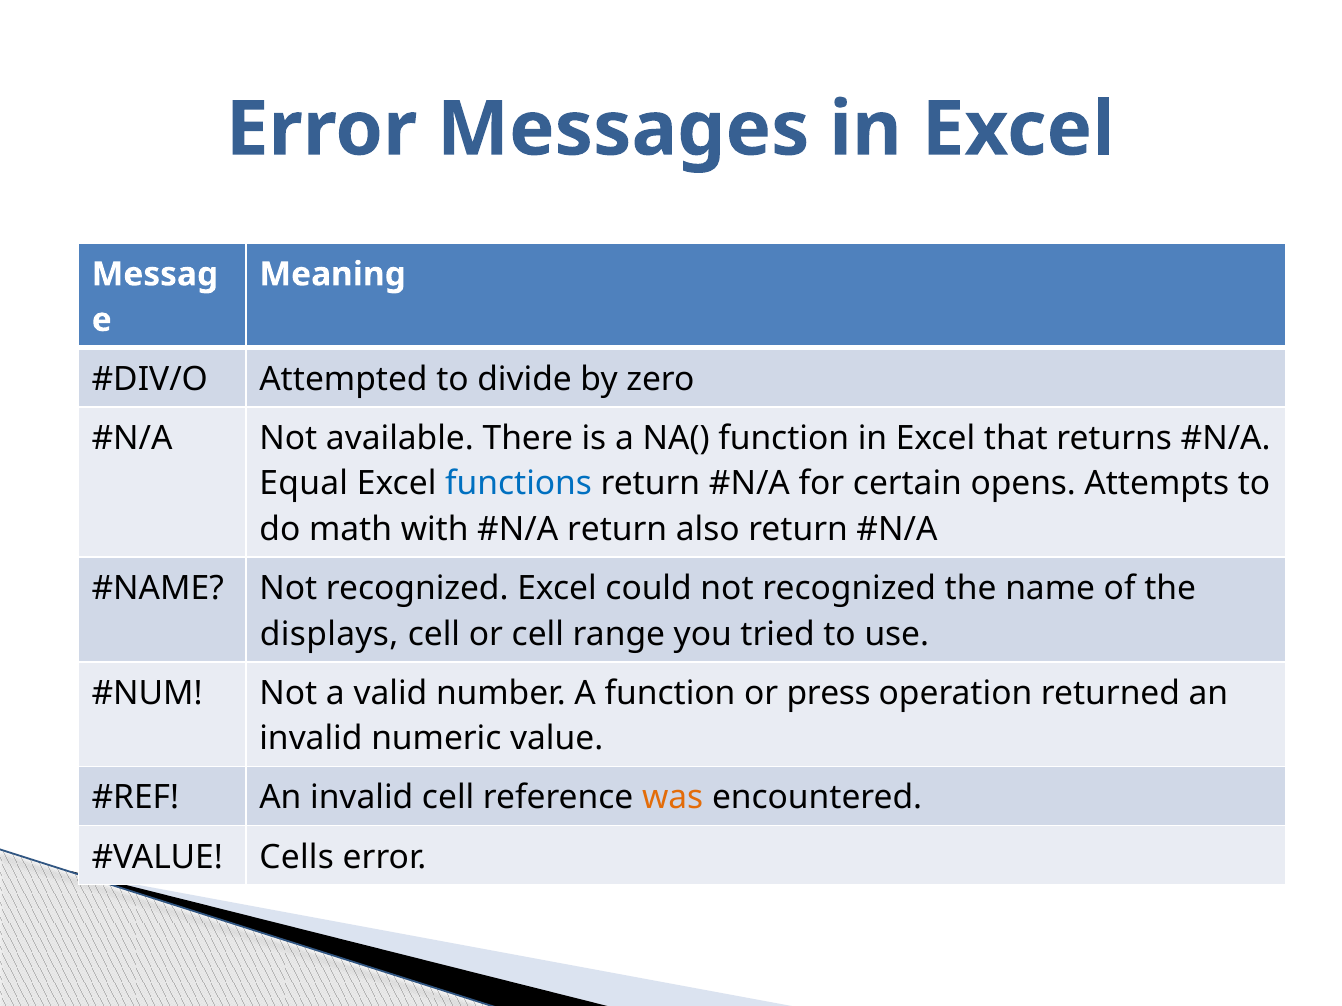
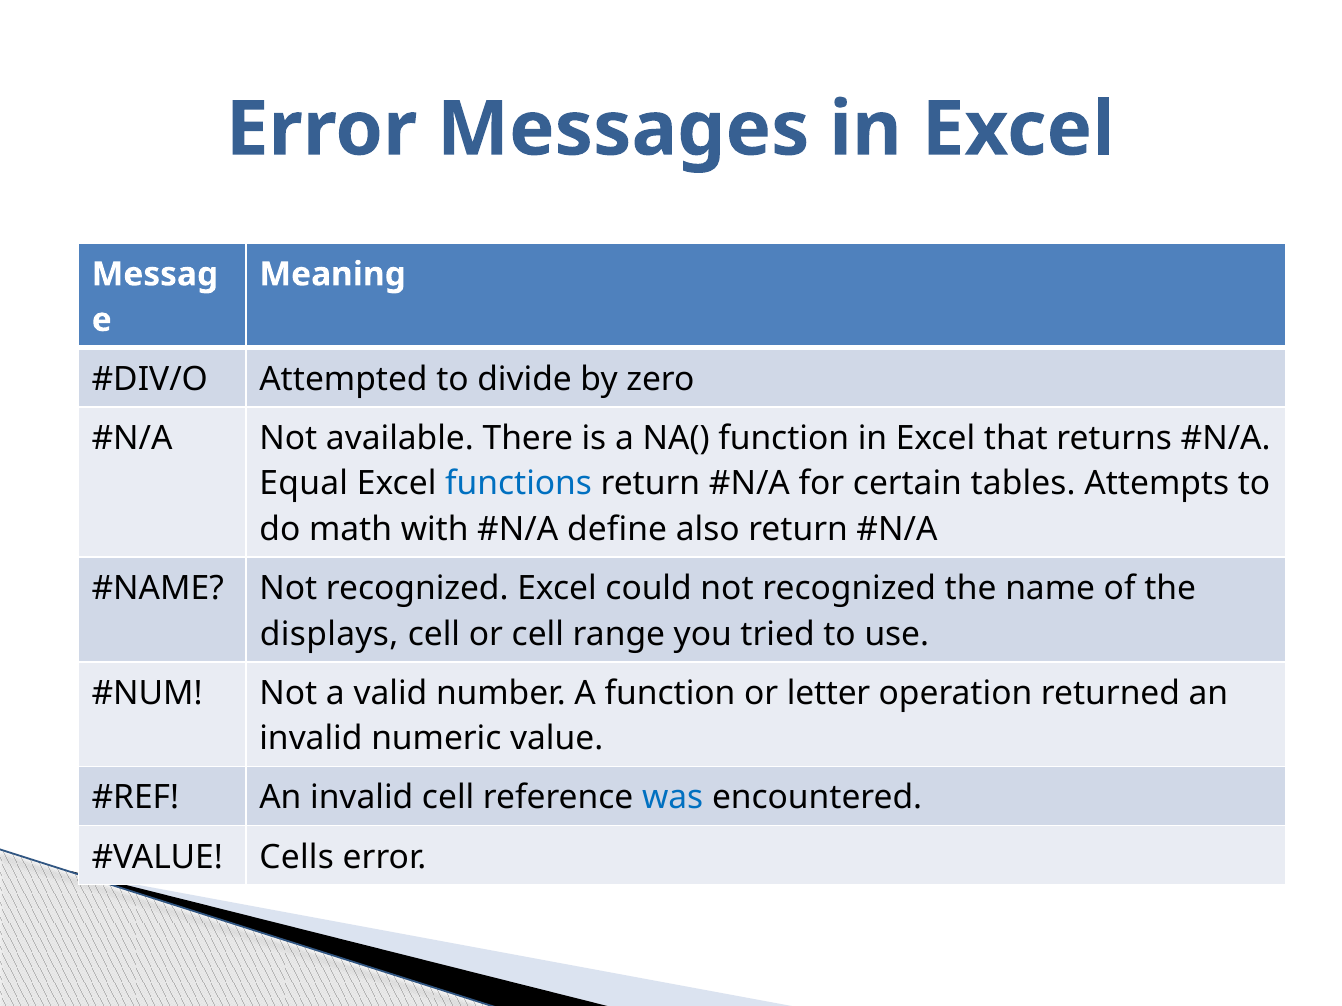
opens: opens -> tables (1023, 484)
return: return -> define (617, 530)
press: press -> letter (829, 694)
was colour: orange -> blue (673, 798)
